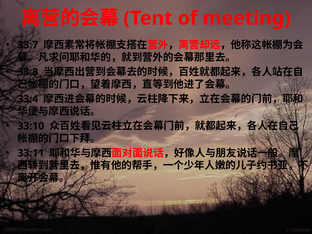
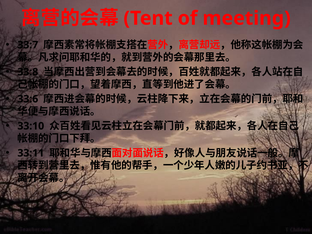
33:4: 33:4 -> 33:6 (28, 99)
